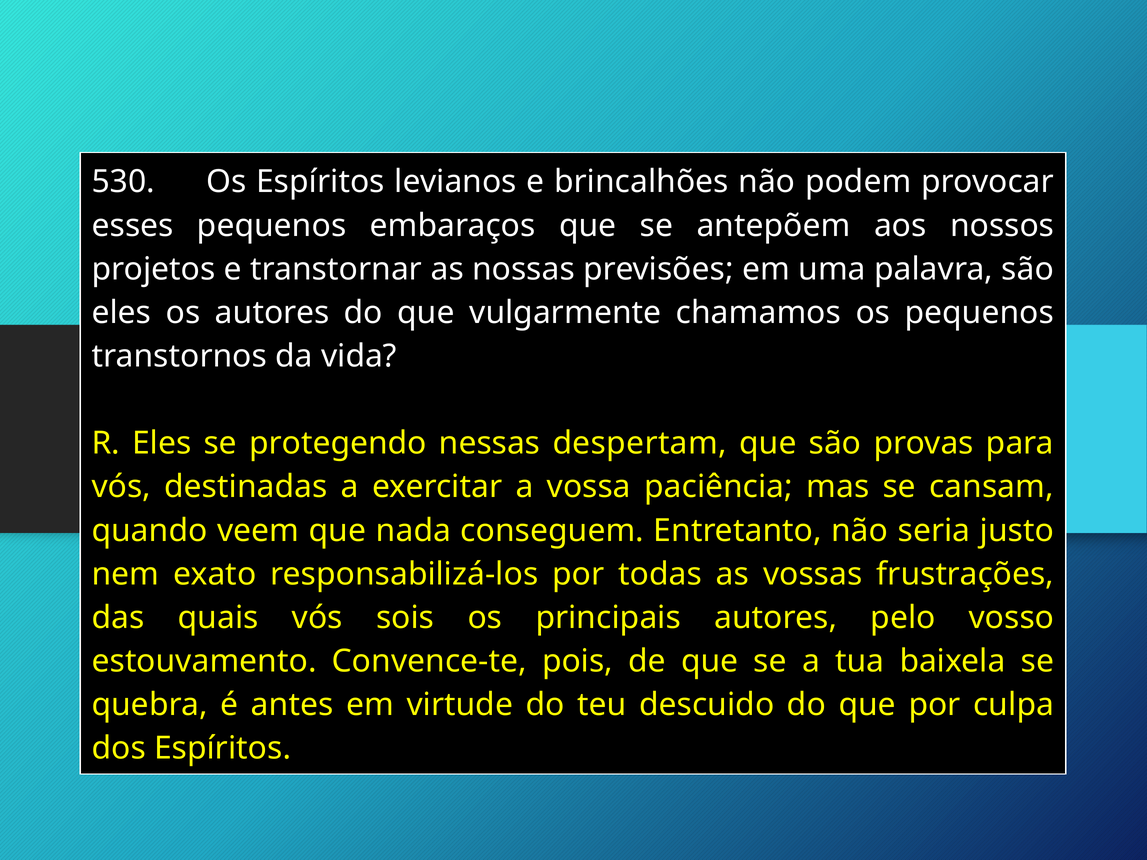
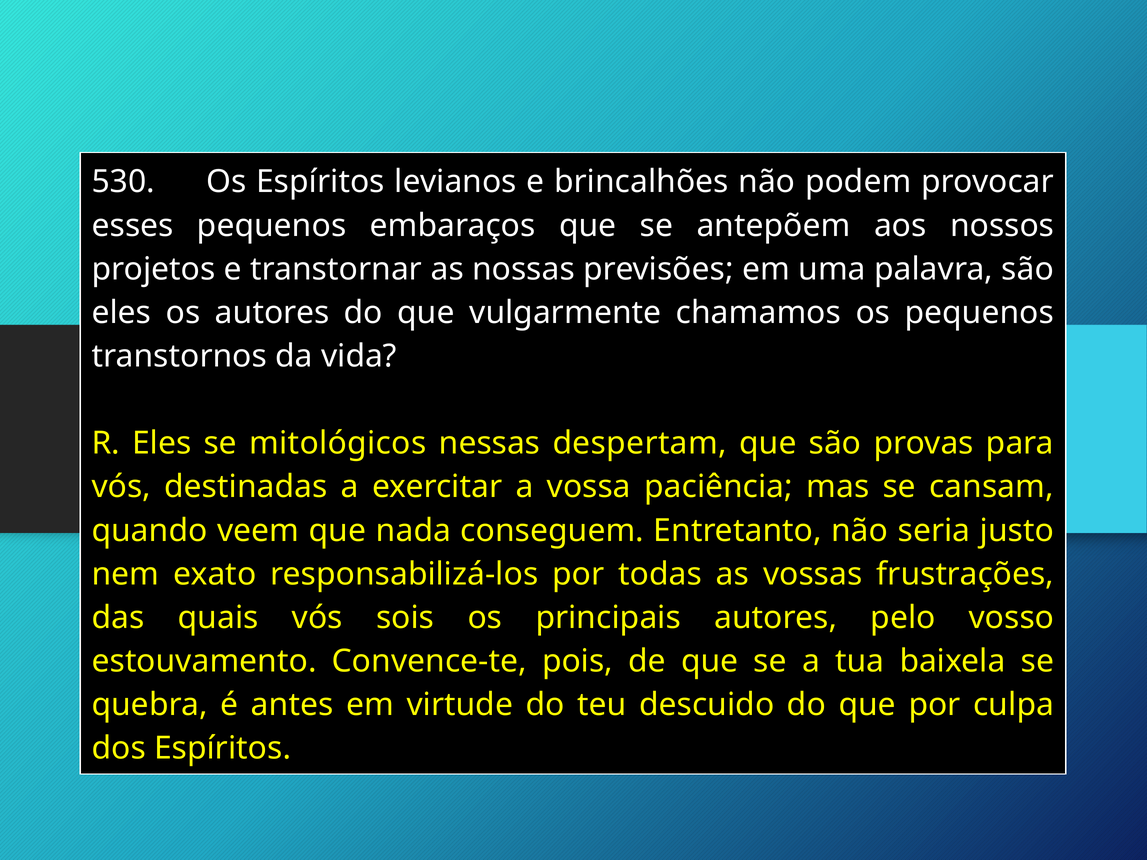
protegendo: protegendo -> mitológicos (338, 443)
